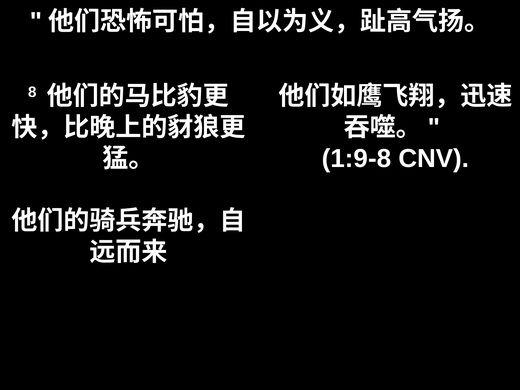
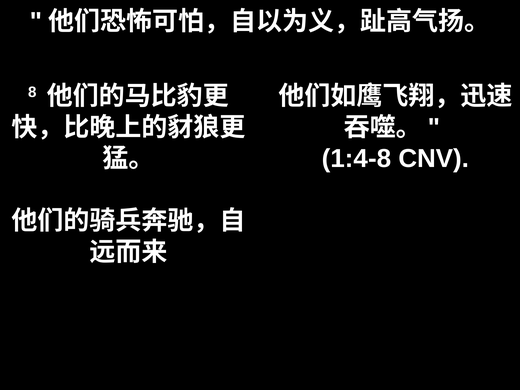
1:9-8: 1:9-8 -> 1:4-8 (357, 159)
